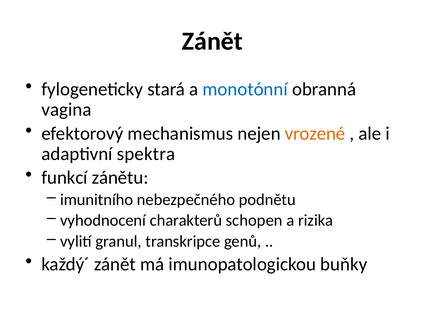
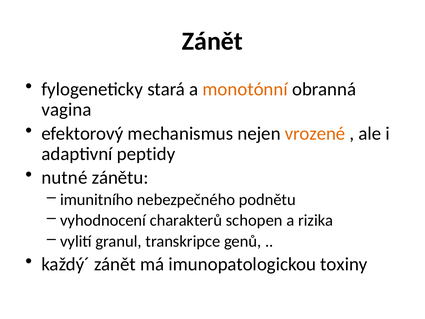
monotónní colour: blue -> orange (245, 89)
spektra: spektra -> peptidy (146, 154)
funkcí: funkcí -> nutné (64, 178)
buňky: buňky -> toxiny (344, 264)
